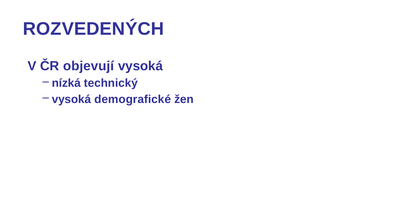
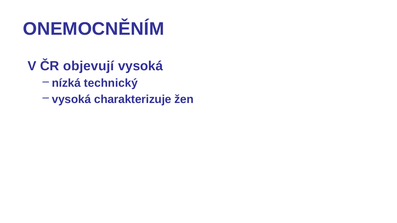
ROZVEDENÝCH: ROZVEDENÝCH -> ONEMOCNĚNÍM (94, 29)
demografické: demografické -> charakterizuje (133, 99)
